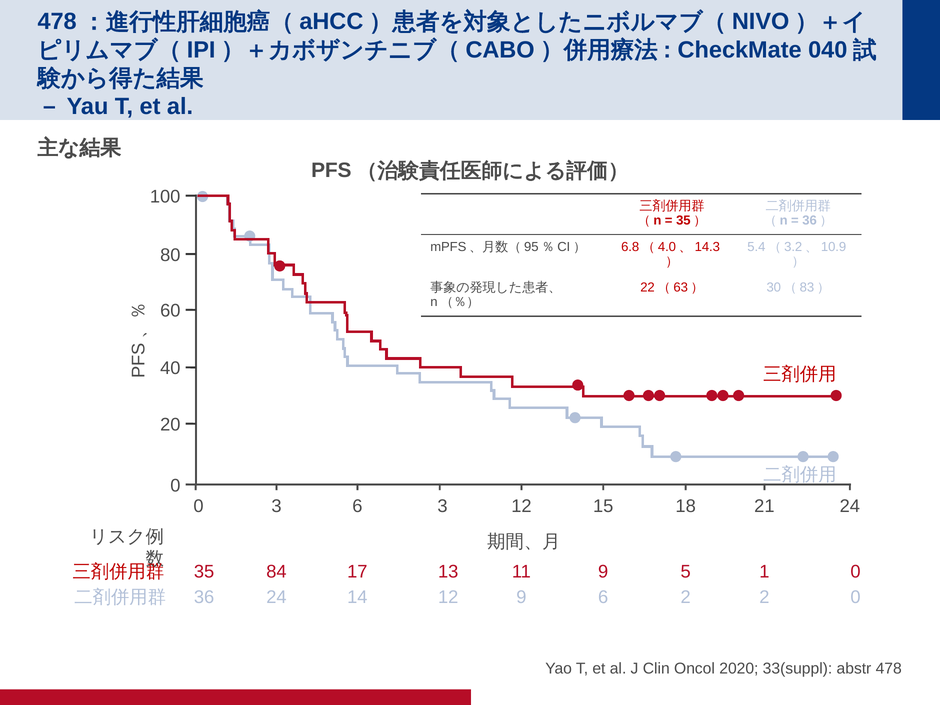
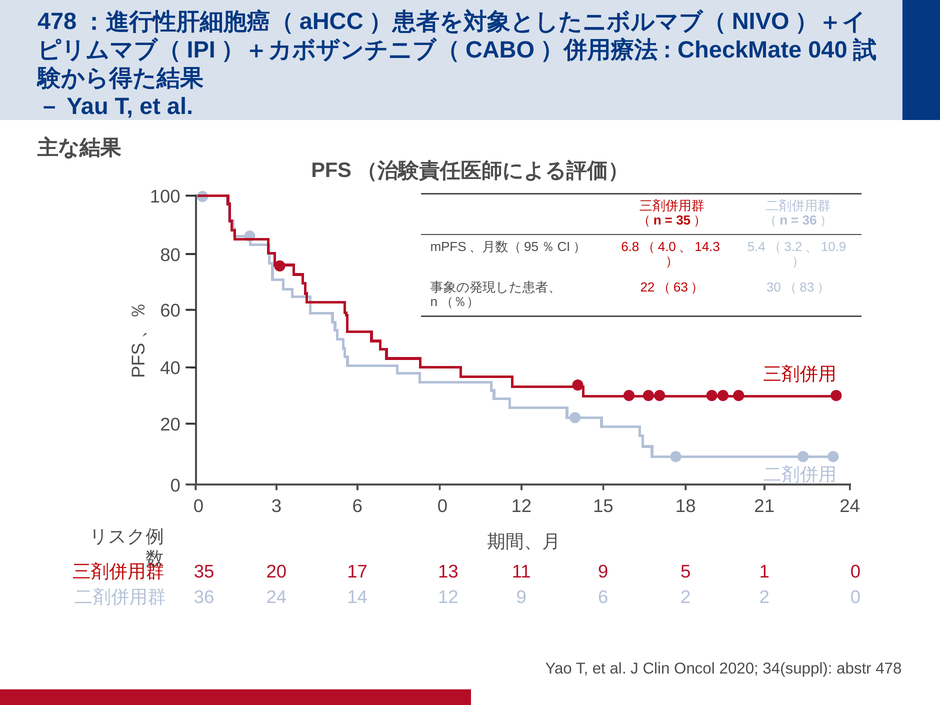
3: 3 -> 0 (443, 506)
84: 84 -> 20 (276, 572)
33(suppl: 33(suppl -> 34(suppl (798, 668)
